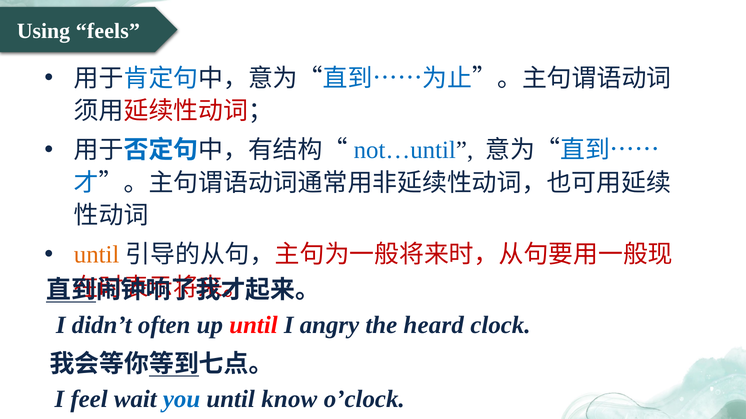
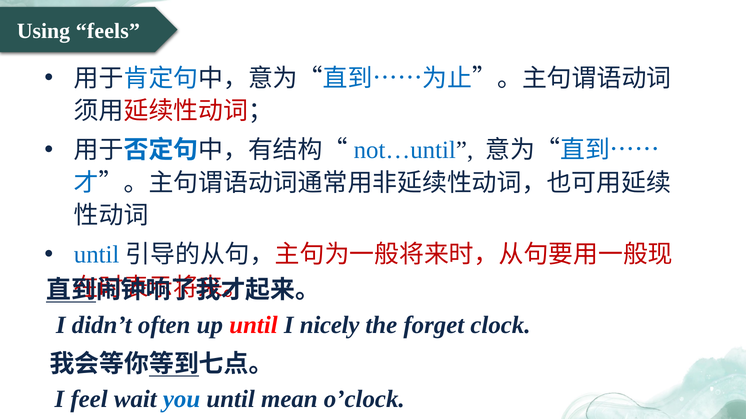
until colour: orange -> blue (97, 255)
angry: angry -> nicely (330, 326)
heard: heard -> forget (434, 326)
know: know -> mean (289, 400)
